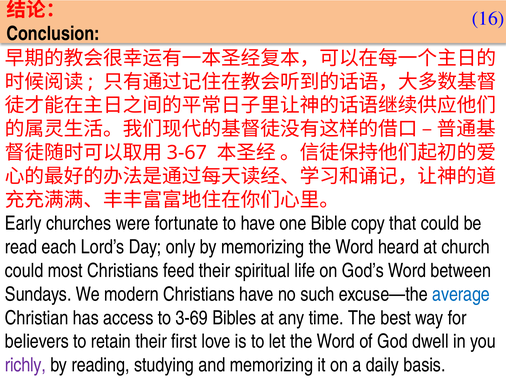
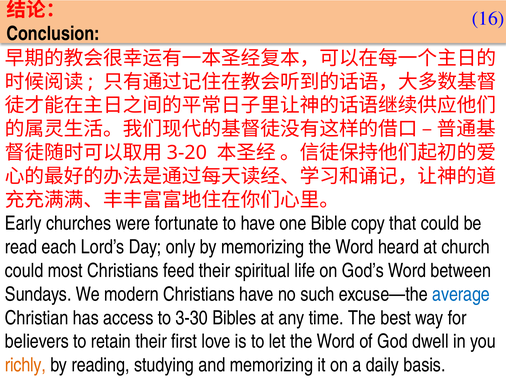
3-67: 3-67 -> 3-20 (187, 153)
3-69: 3-69 -> 3-30 (192, 318)
richly colour: purple -> orange (25, 366)
